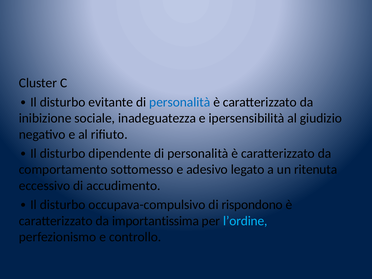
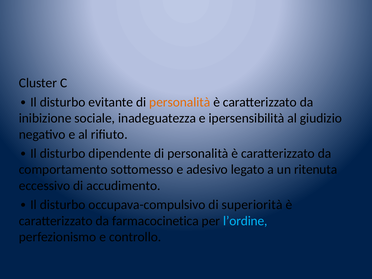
personalità colour: blue -> orange (180, 102)
rispondono: rispondono -> superiorità (252, 205)
importantissima: importantissima -> farmacocinetica (155, 221)
